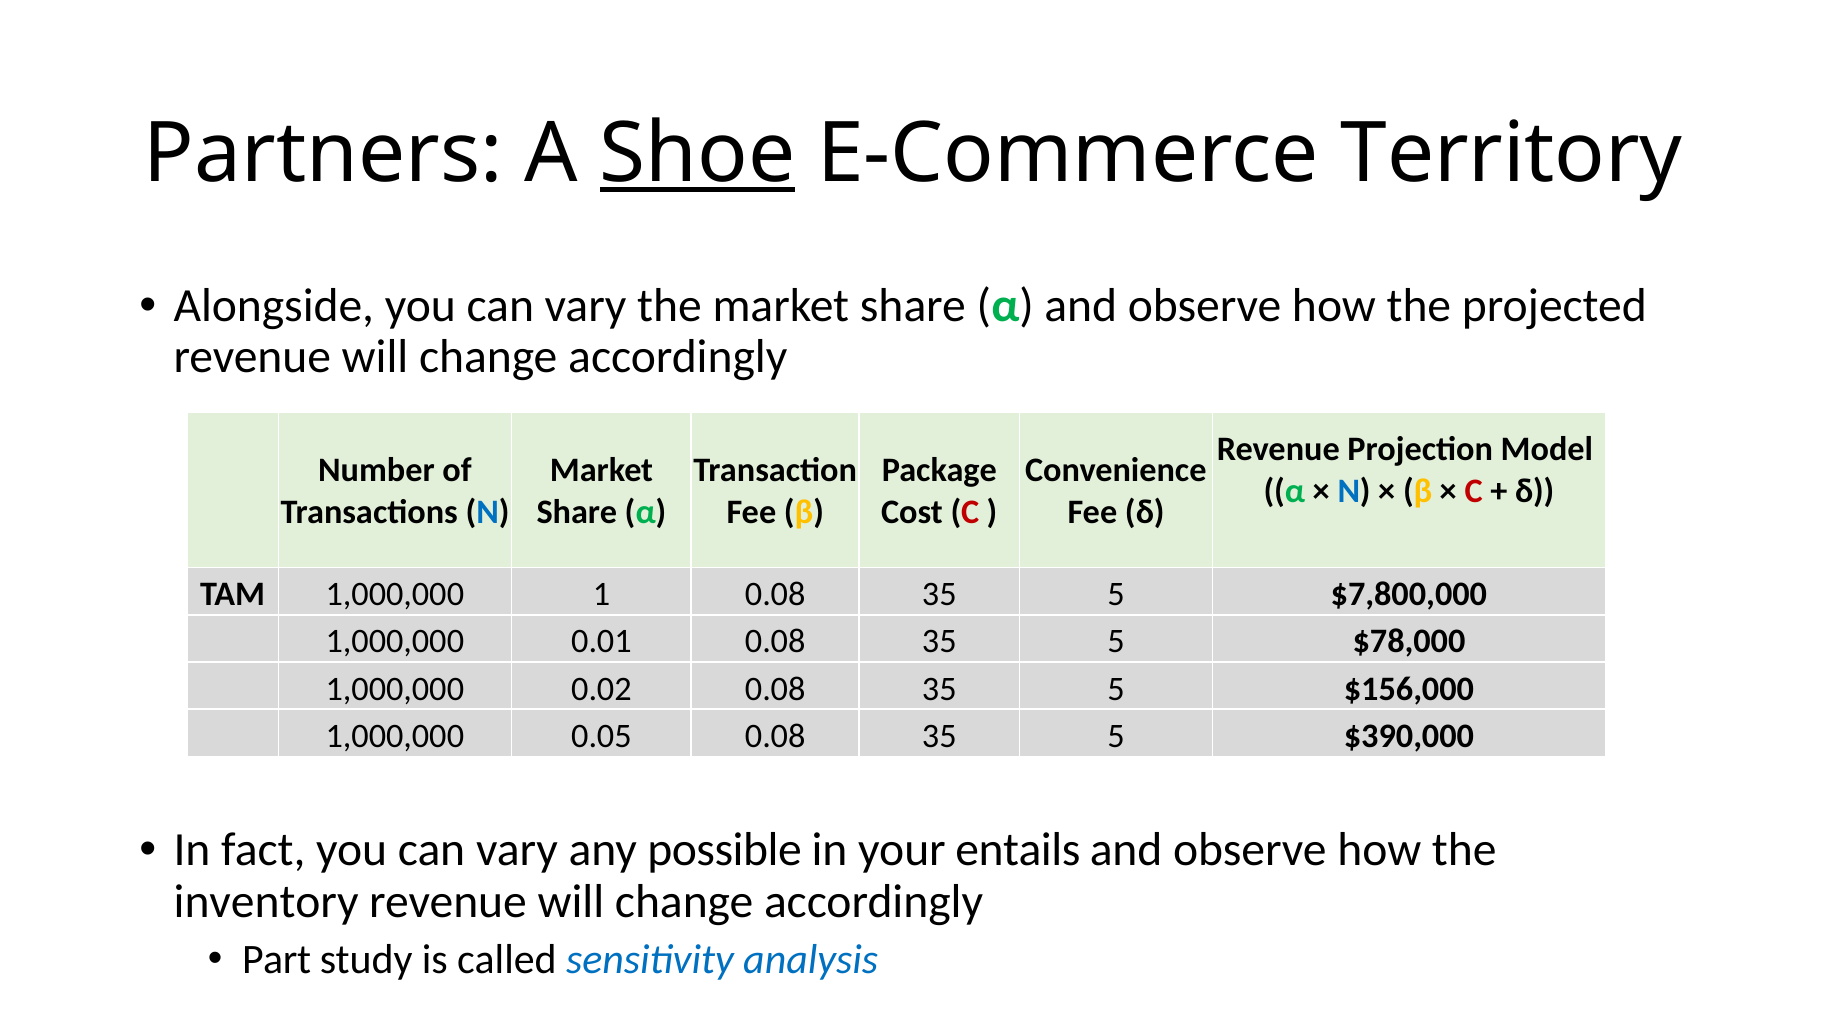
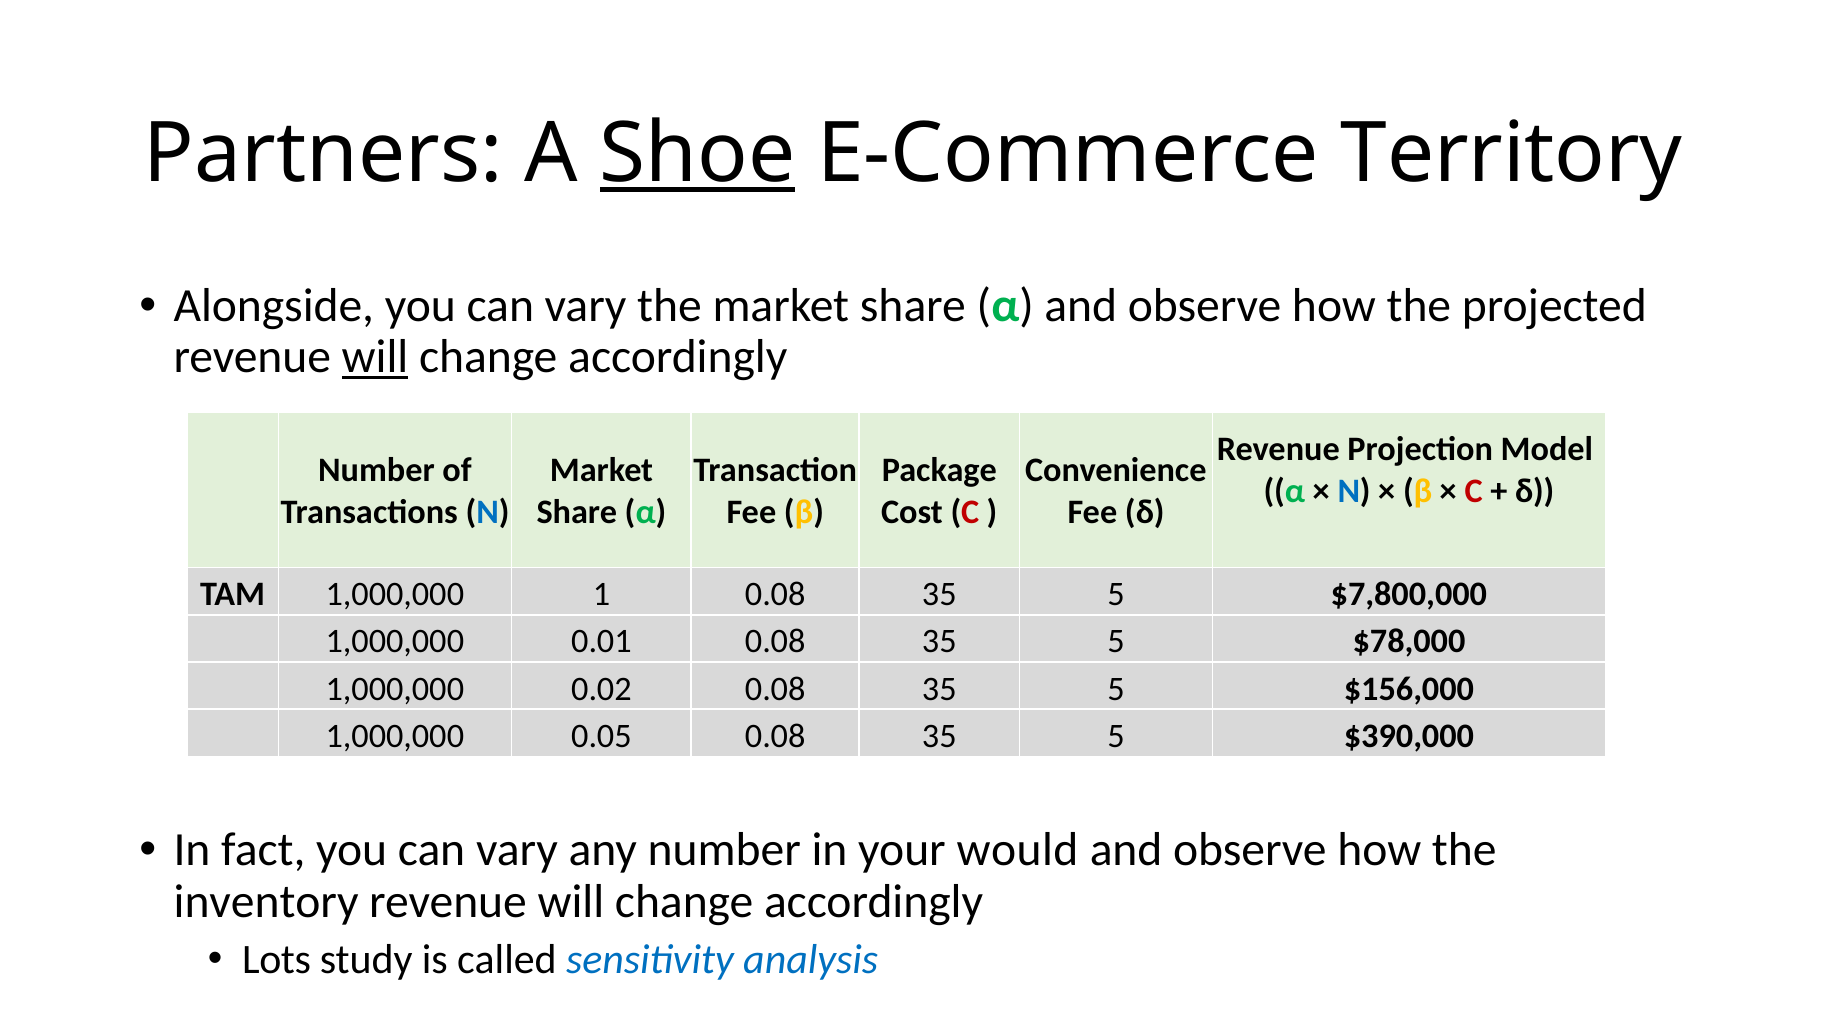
will underline: none -> present (375, 357)
any possible: possible -> number (724, 850)
entails: entails -> would (1017, 850)
Part: Part -> Lots (277, 960)
